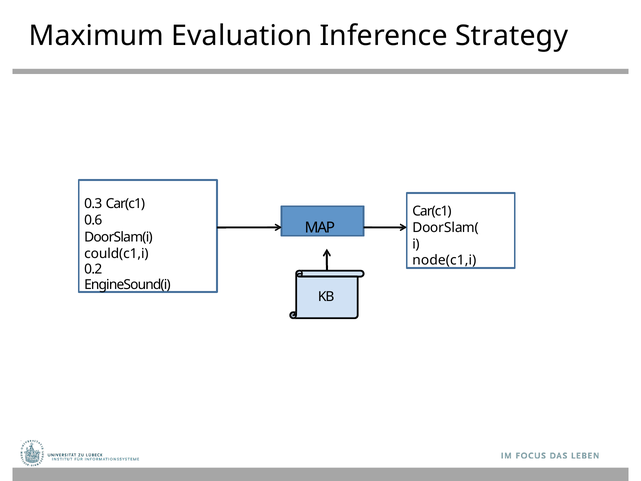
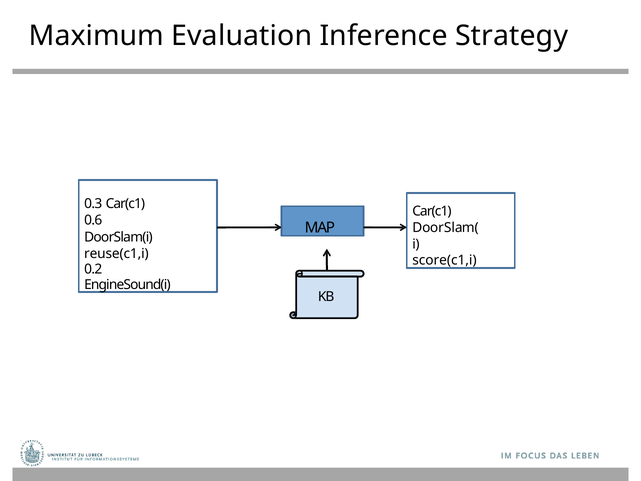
could(c1,i: could(c1,i -> reuse(c1,i (116, 254)
node(c1,i: node(c1,i -> score(c1,i (444, 260)
